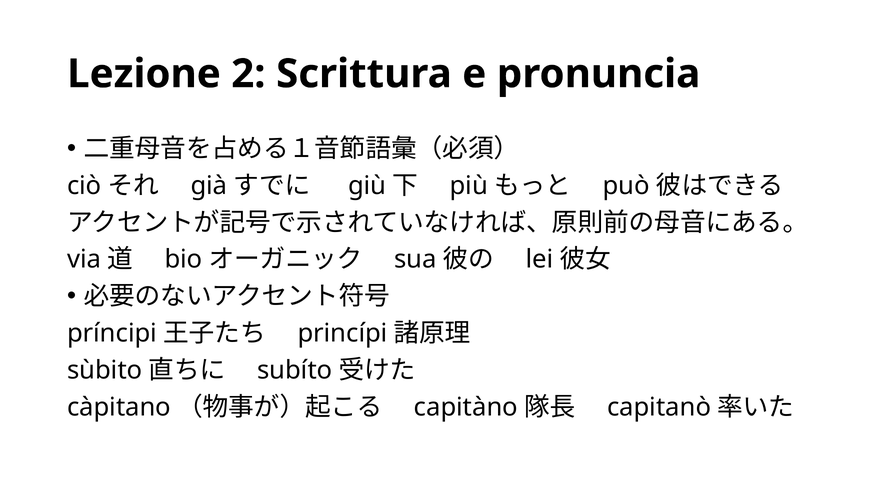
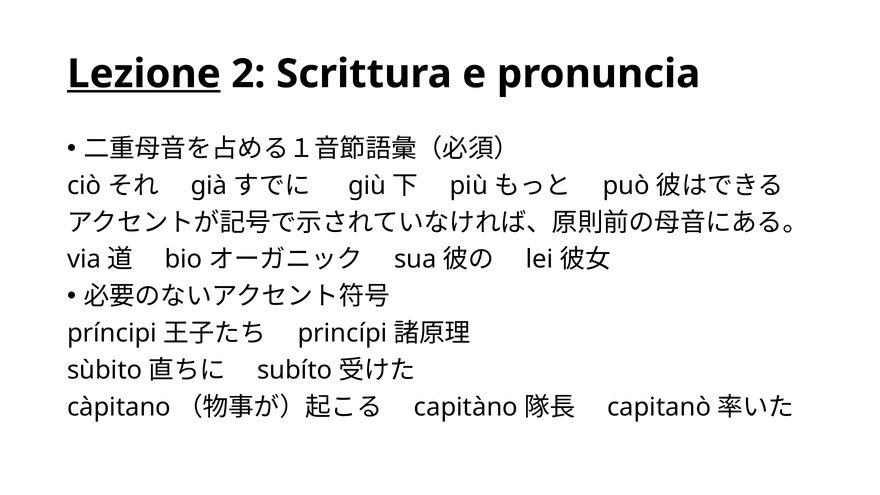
Lezione underline: none -> present (144, 74)
